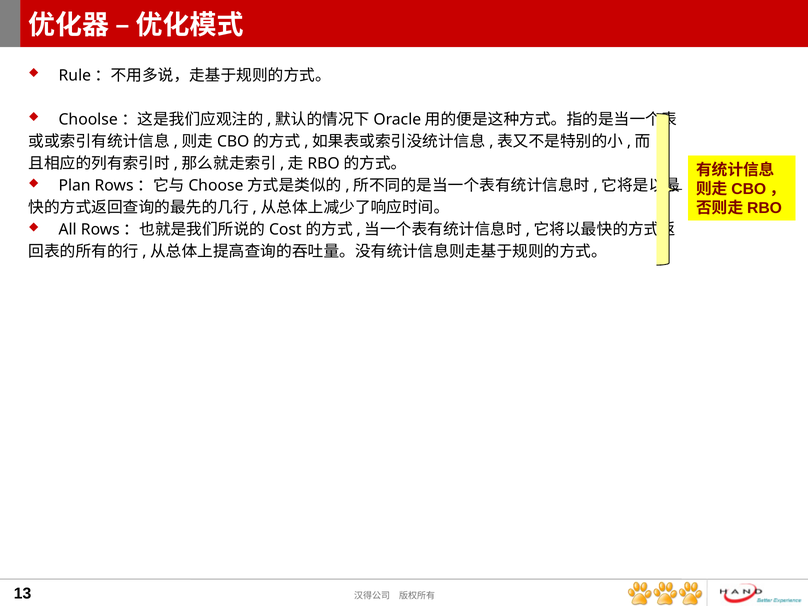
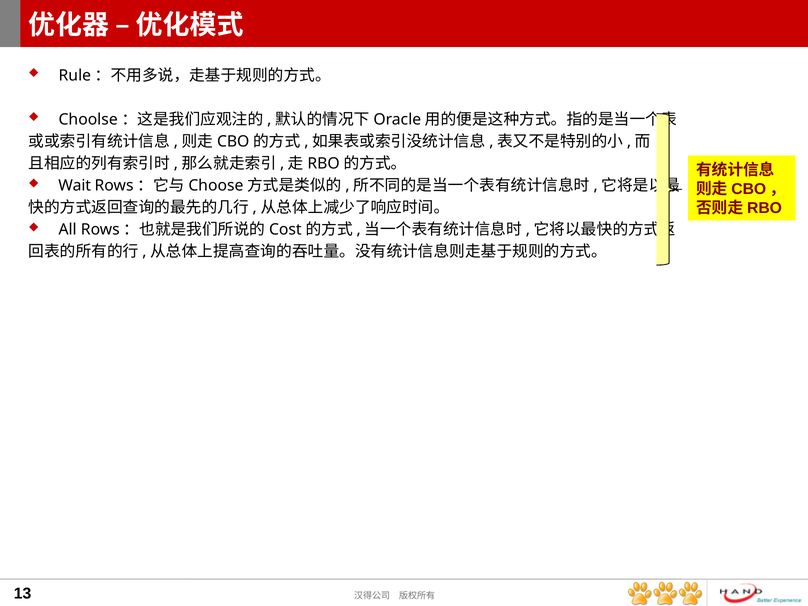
Plan: Plan -> Wait (75, 185)
